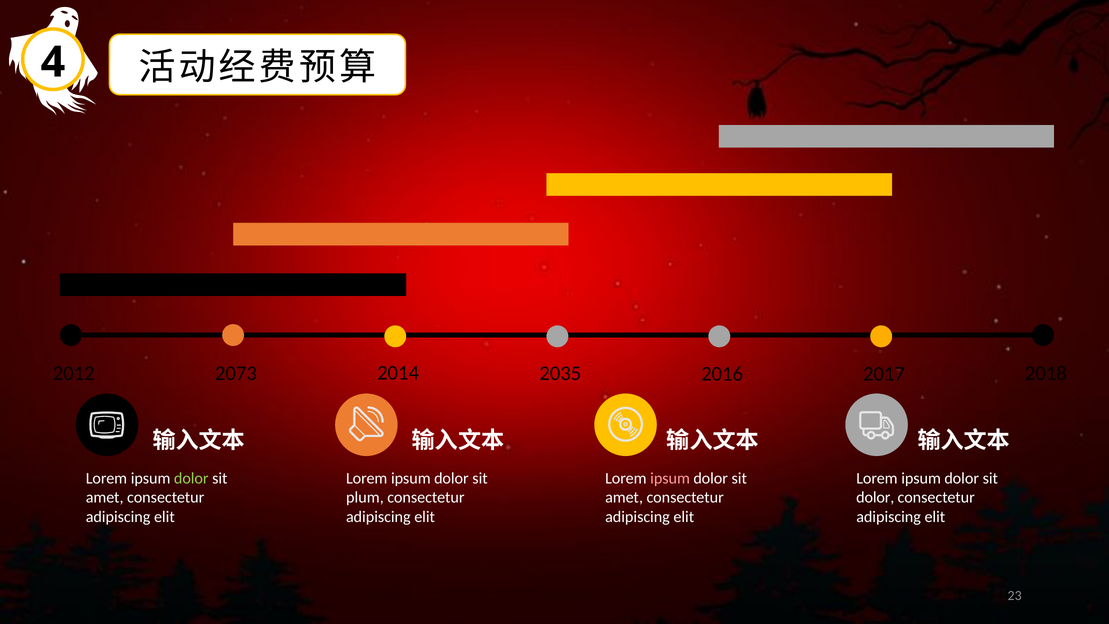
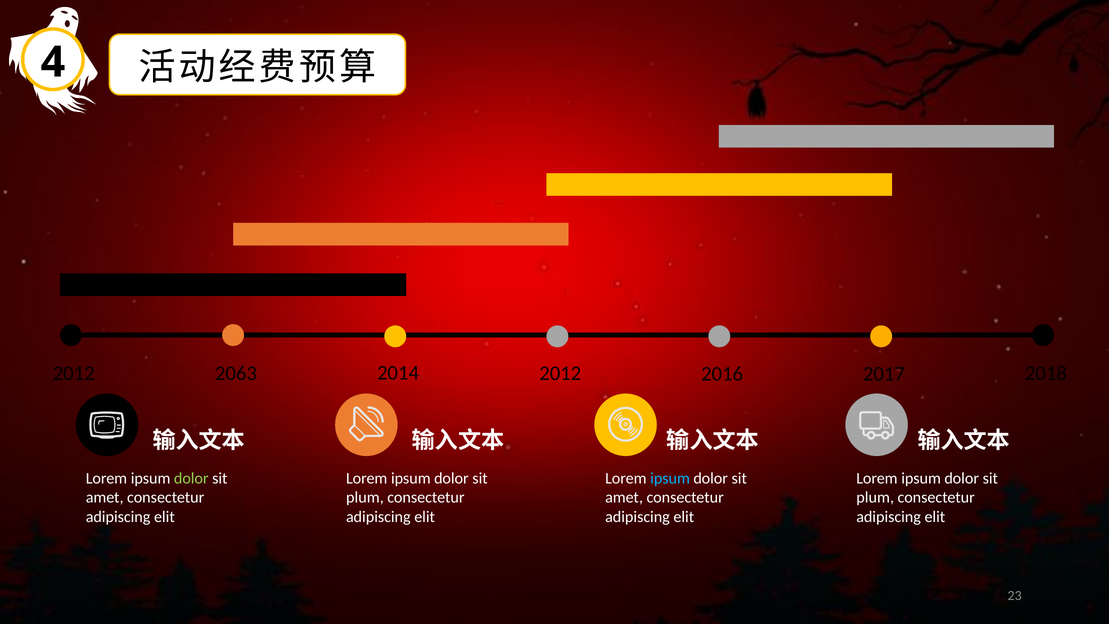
2035: 2035 -> 2012 (560, 373)
2073: 2073 -> 2063 (236, 373)
ipsum colour: pink -> light blue (670, 478)
dolor: dolor -> plum (875, 498)
